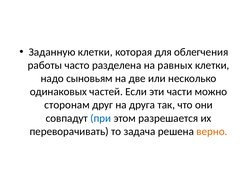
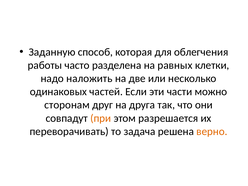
Заданную клетки: клетки -> способ (95, 52)
сыновьям: сыновьям -> наложить (89, 78)
при colour: blue -> orange (101, 118)
